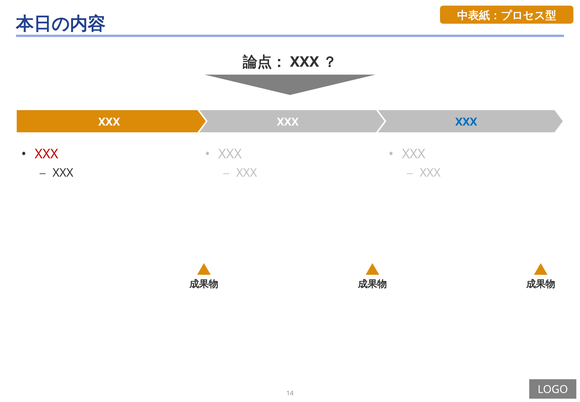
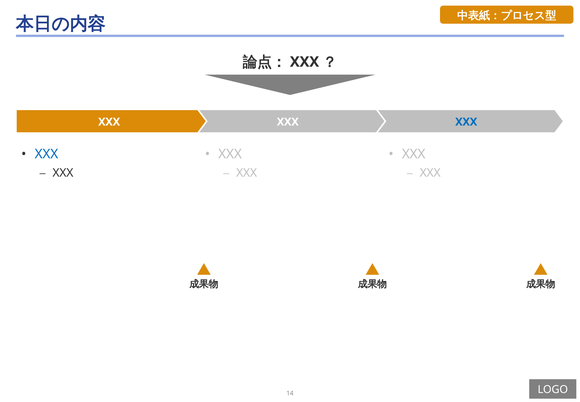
XXX colour: red -> blue (46, 154)
